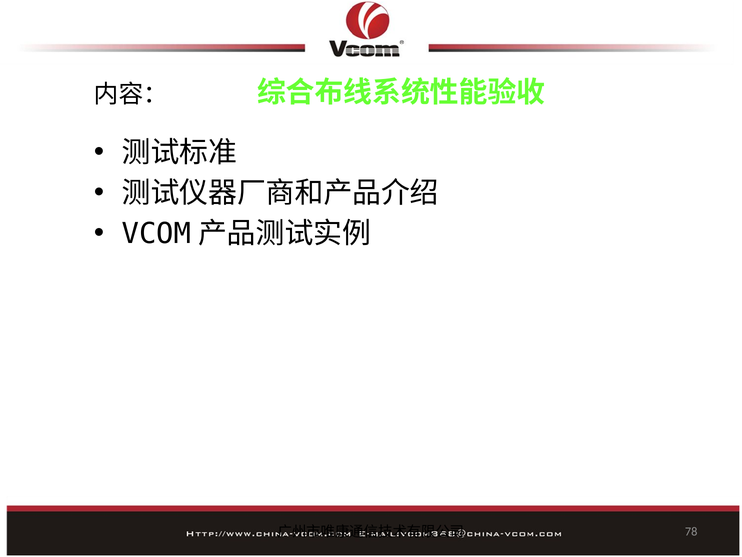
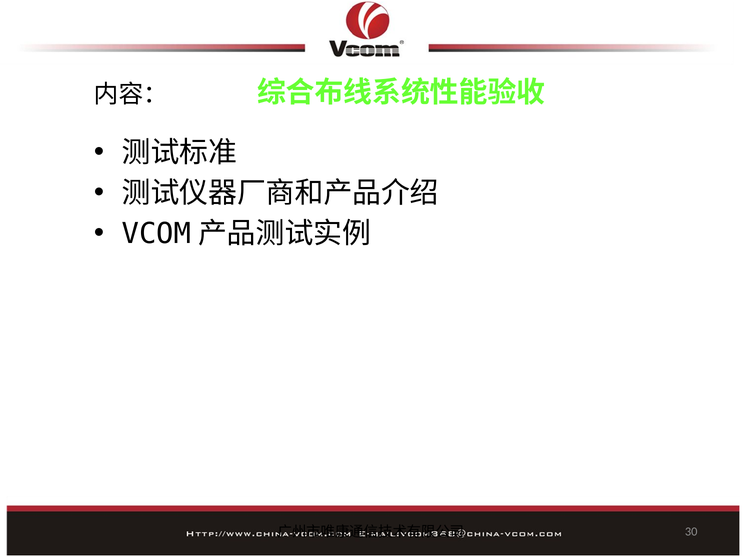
78: 78 -> 30 (691, 531)
